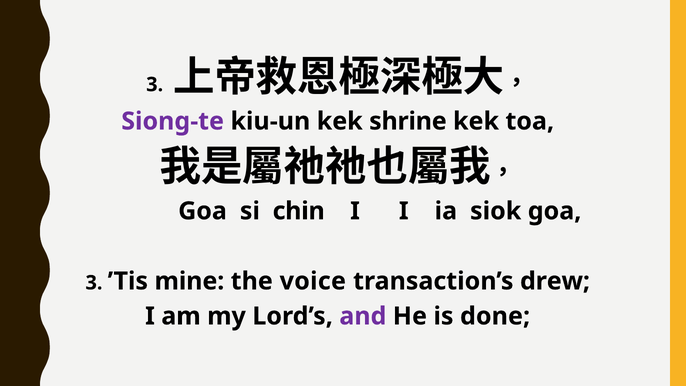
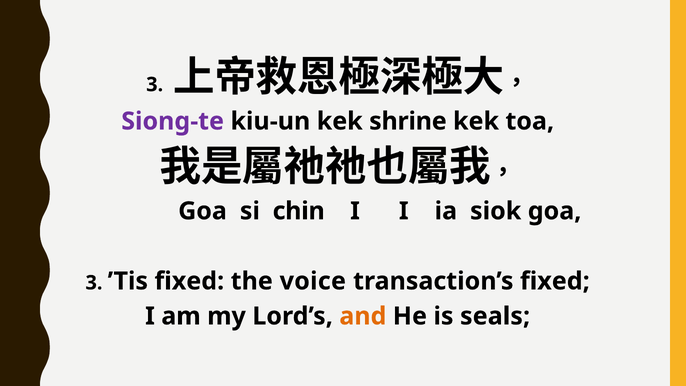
’Tis mine: mine -> fixed (189, 281)
transaction’s drew: drew -> fixed (555, 281)
and colour: purple -> orange (363, 316)
done: done -> seals (495, 316)
